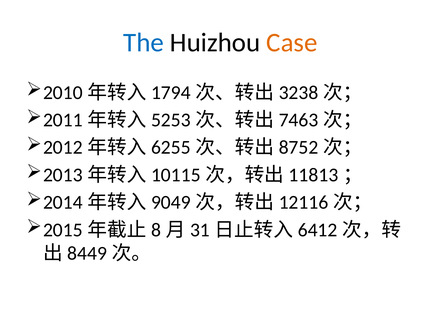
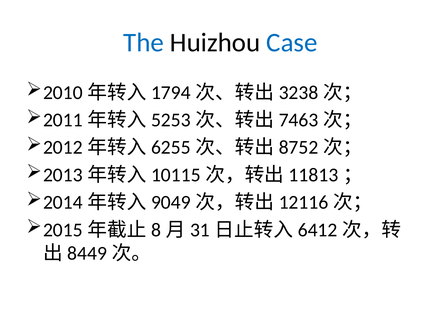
Case colour: orange -> blue (292, 43)
